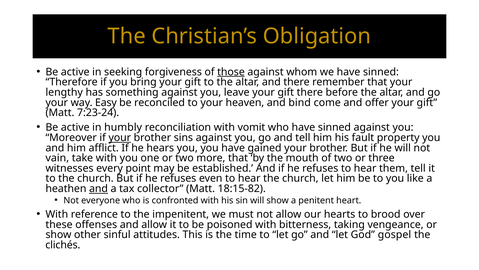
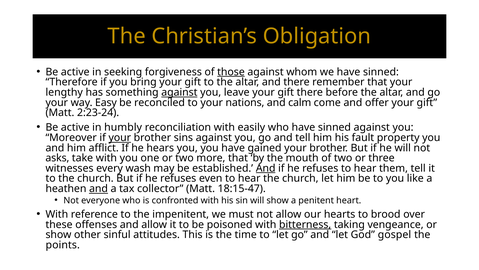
against underline: none -> present (179, 92)
heaven: heaven -> nations (245, 102)
bind: bind -> calm (300, 102)
7:23-24: 7:23-24 -> 2:23-24 (98, 113)
vomit: vomit -> easily (251, 127)
vain: vain -> asks (57, 158)
point: point -> wash (138, 168)
And underline: none -> present (266, 168)
18:15-82: 18:15-82 -> 18:15-47 (242, 188)
bitterness underline: none -> present (305, 224)
clichés: clichés -> points (63, 244)
